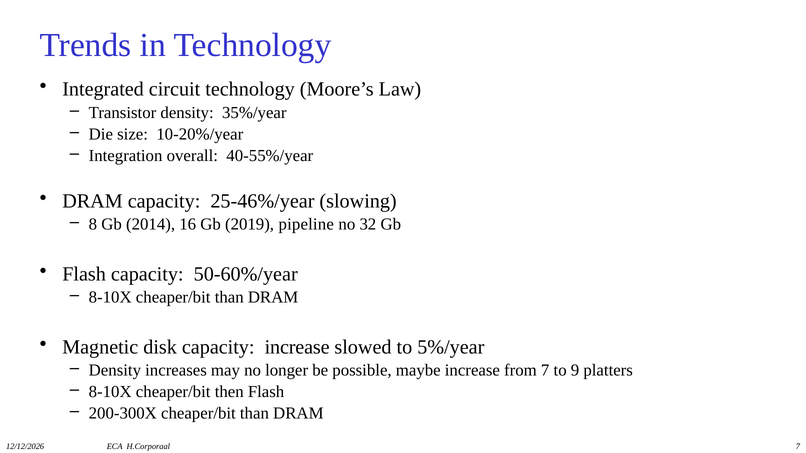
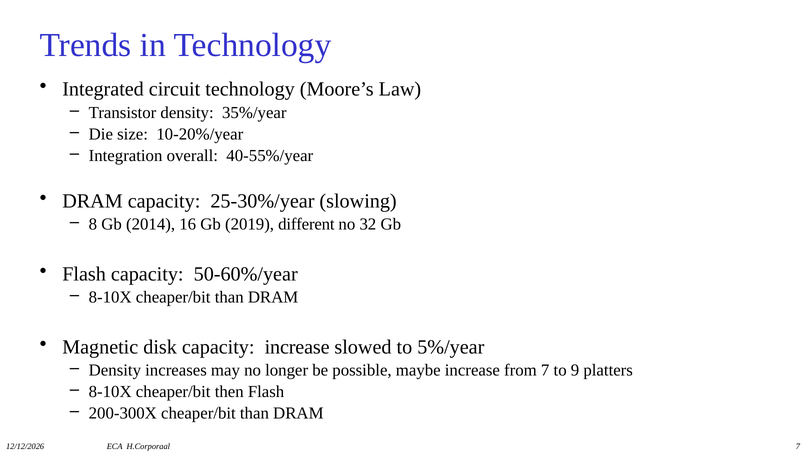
25-46%/year: 25-46%/year -> 25-30%/year (262, 201)
pipeline: pipeline -> different (306, 224)
